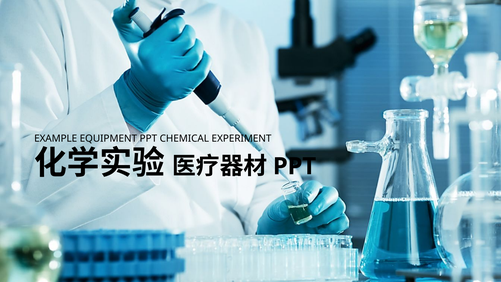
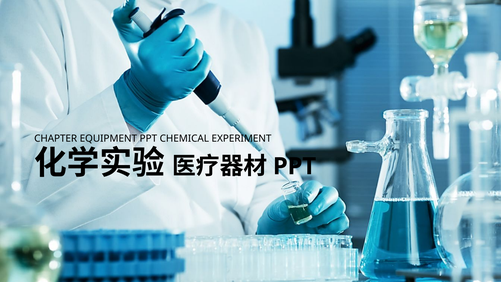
EXAMPLE: EXAMPLE -> CHAPTER (56, 139)
